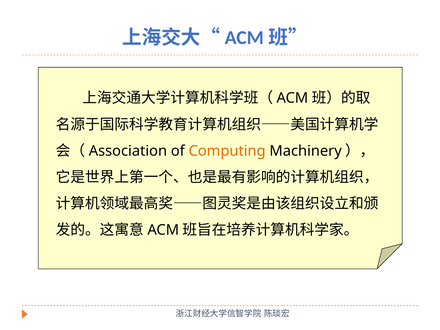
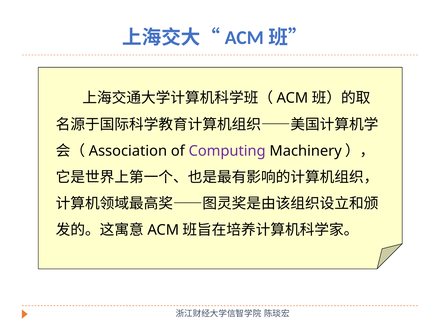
Computing colour: orange -> purple (227, 151)
